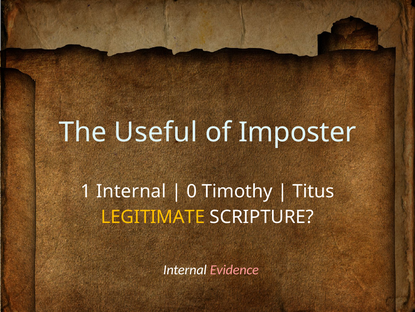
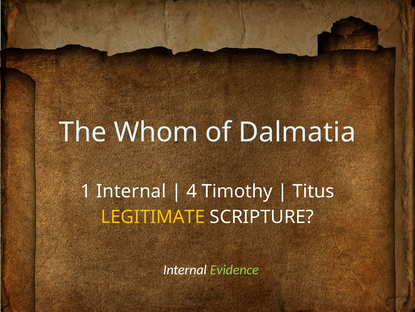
Useful: Useful -> Whom (156, 132)
Imposter: Imposter -> Dalmatia (297, 132)
0: 0 -> 4 (192, 191)
Evidence colour: pink -> light green (234, 269)
